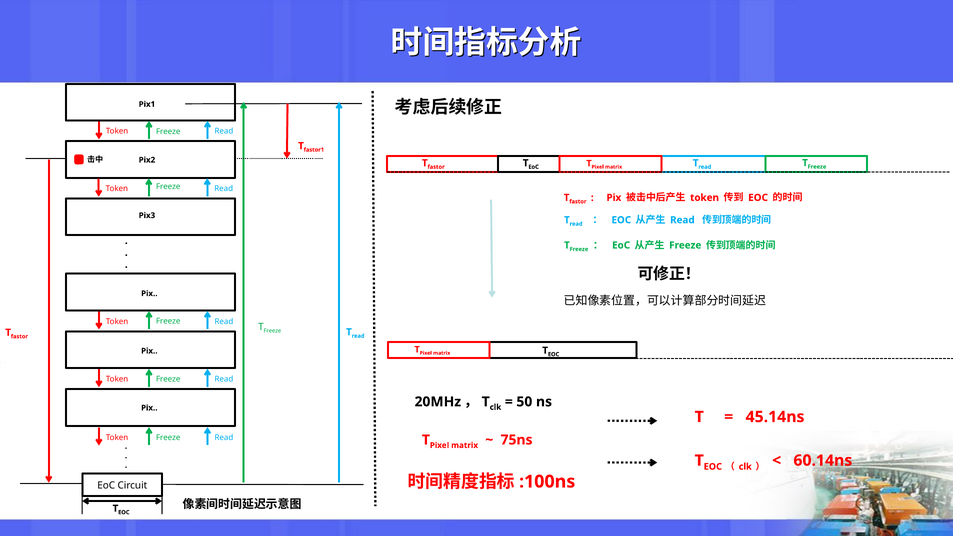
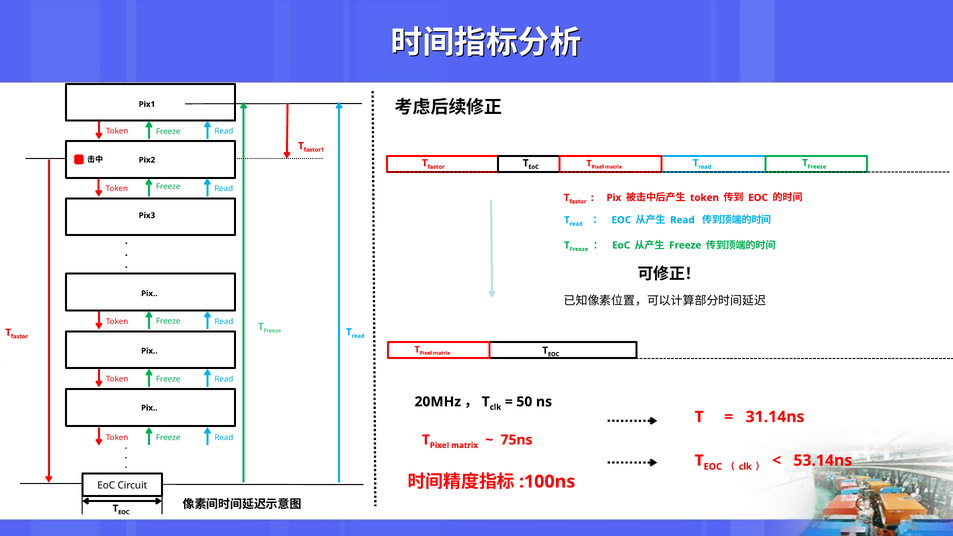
45.14ns: 45.14ns -> 31.14ns (775, 417)
60.14ns: 60.14ns -> 53.14ns (823, 461)
